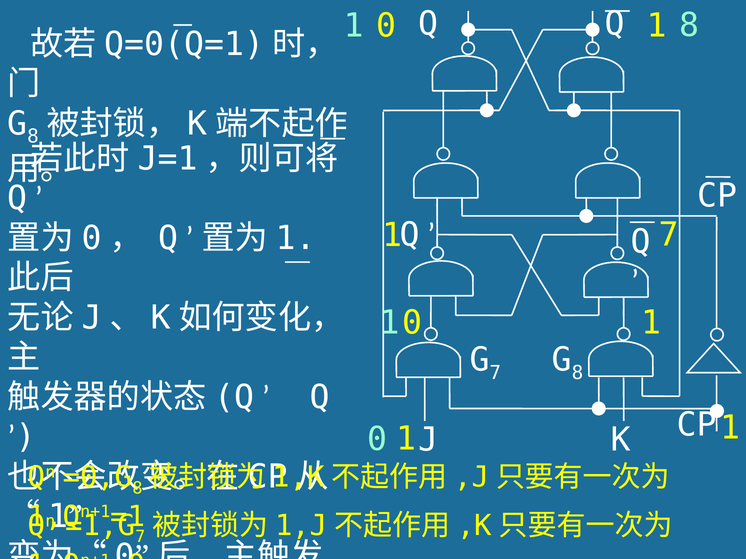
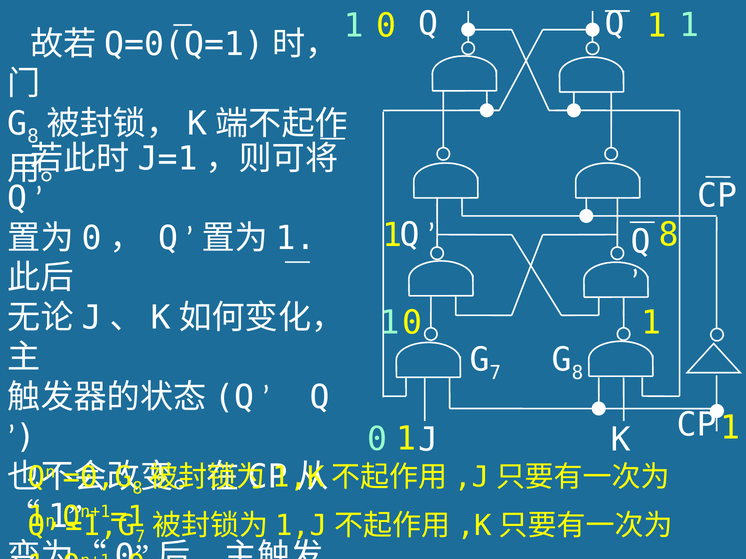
8: 8 -> 1 (689, 25)
1 7: 7 -> 8 (669, 235)
